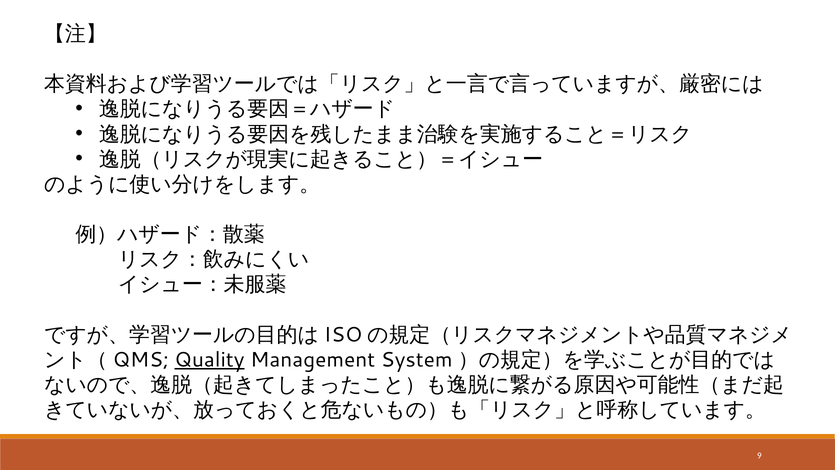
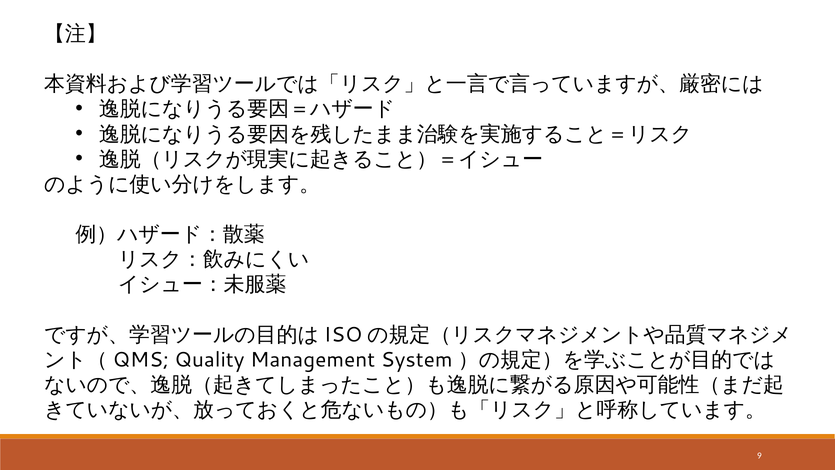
Quality underline: present -> none (210, 359)
